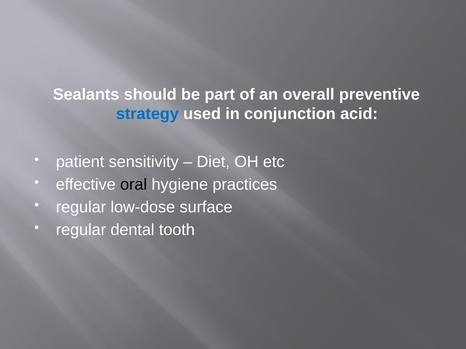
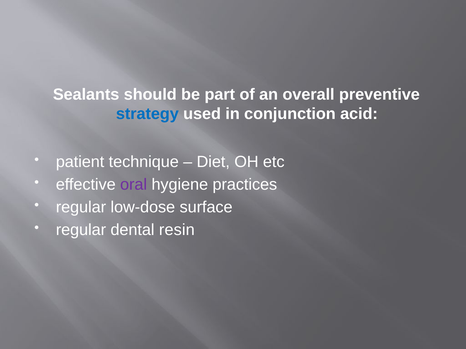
sensitivity: sensitivity -> technique (144, 162)
oral colour: black -> purple (134, 185)
tooth: tooth -> resin (177, 230)
